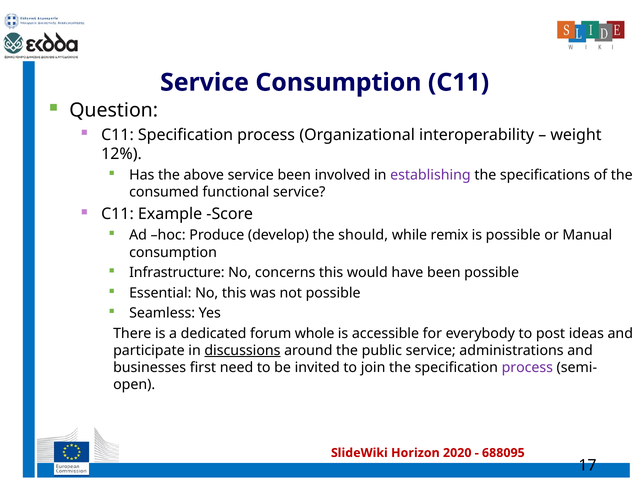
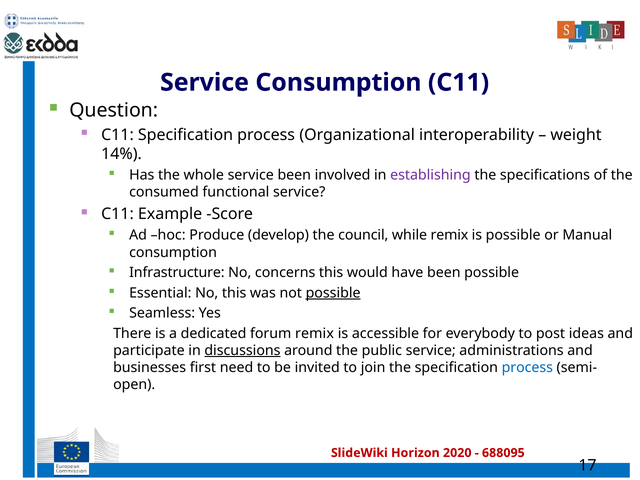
12%: 12% -> 14% (122, 154)
above: above -> whole (204, 175)
should: should -> council (363, 235)
possible underline: none -> present (333, 293)
forum whole: whole -> remix (314, 333)
process colour: purple -> blue (527, 367)
